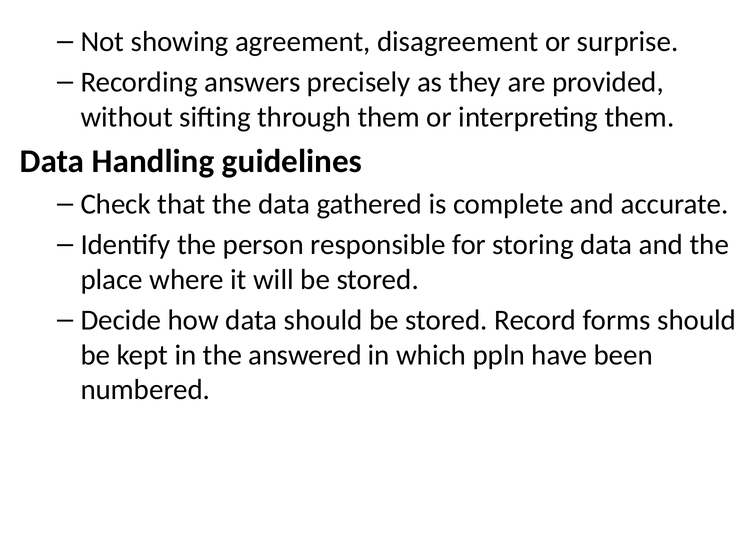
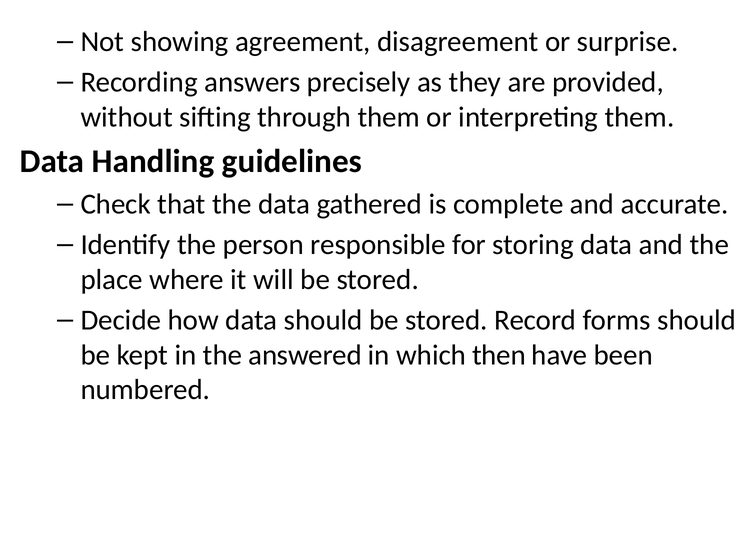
ppln: ppln -> then (499, 355)
